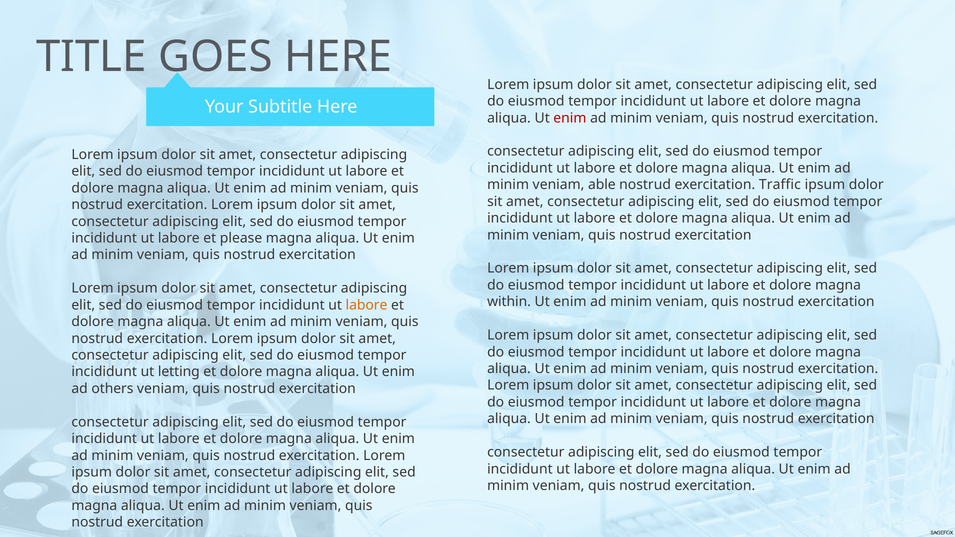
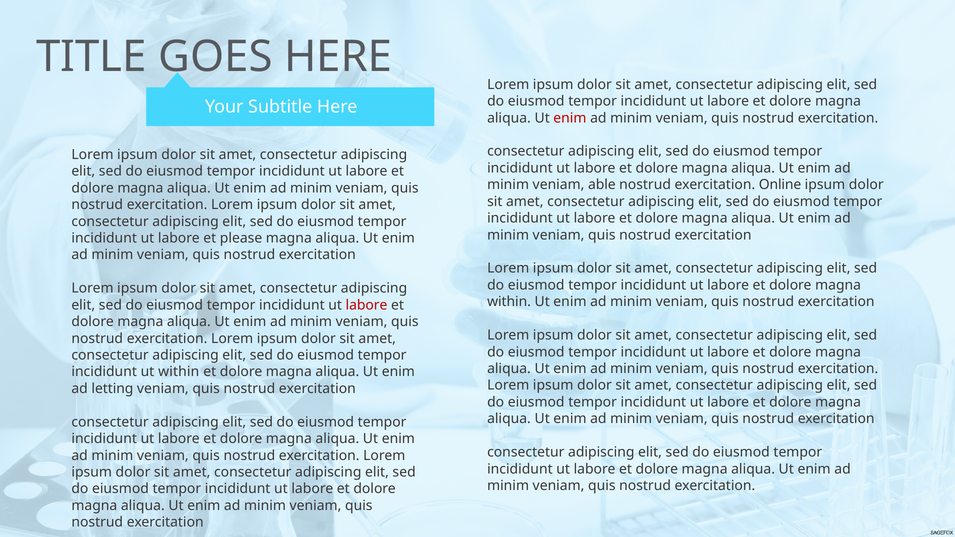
Traffic: Traffic -> Online (780, 185)
labore colour: orange -> red (366, 305)
ut letting: letting -> within (179, 372)
others: others -> letting (112, 389)
